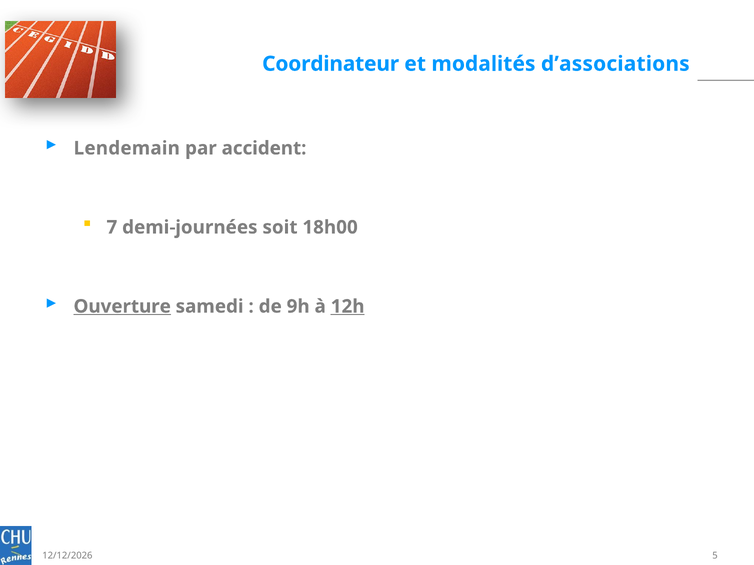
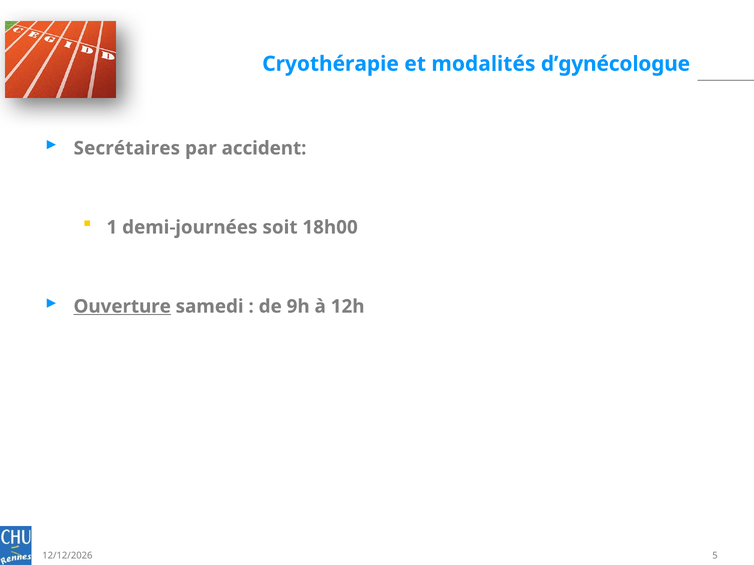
Coordinateur: Coordinateur -> Cryothérapie (331, 64)
d’associations: d’associations -> d’gynécologue (615, 64)
Lendemain: Lendemain -> Secrétaires (127, 148)
7: 7 -> 1 (112, 228)
12h underline: present -> none (348, 307)
